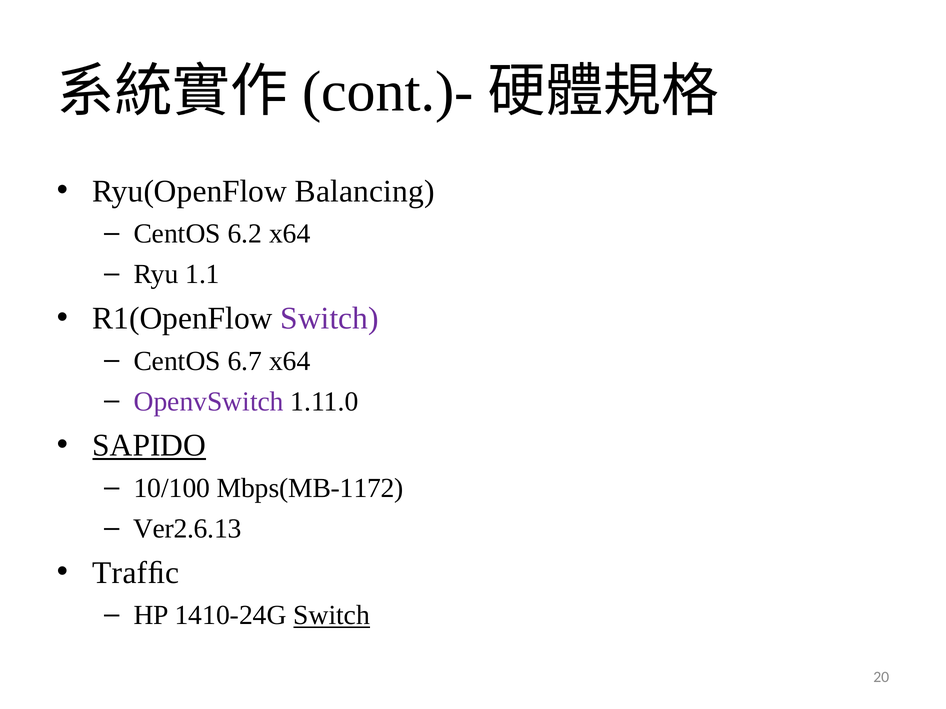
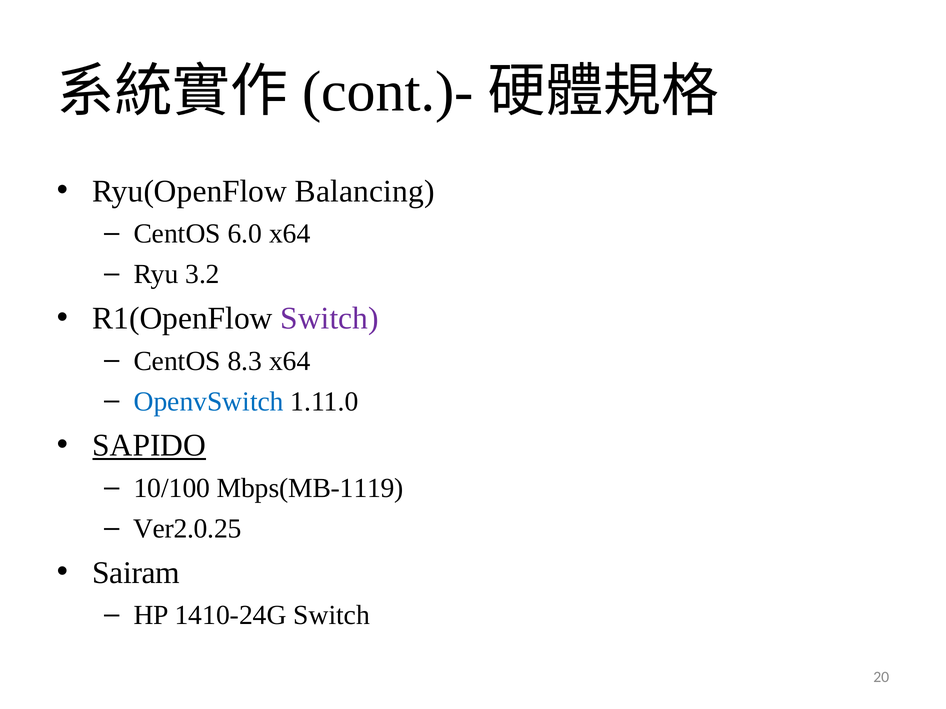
6.2: 6.2 -> 6.0 (245, 234)
1.1: 1.1 -> 3.2 (203, 274)
6.7: 6.7 -> 8.3 (245, 361)
OpenvSwitch colour: purple -> blue (209, 402)
Mbps(MB-1172: Mbps(MB-1172 -> Mbps(MB-1119 (310, 488)
Ver2.6.13: Ver2.6.13 -> Ver2.0.25 (187, 529)
Trafﬁc: Trafﬁc -> Sairam (136, 573)
Switch underline: present -> none (332, 616)
